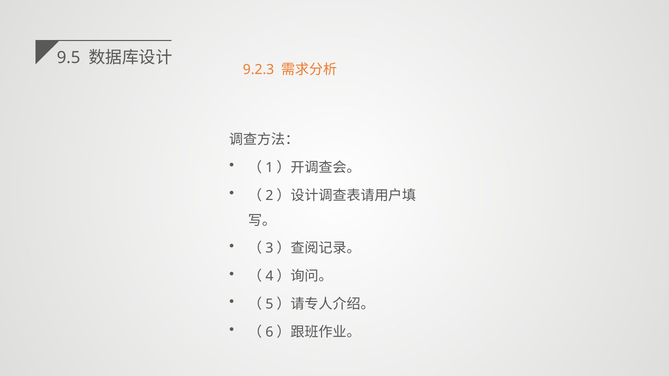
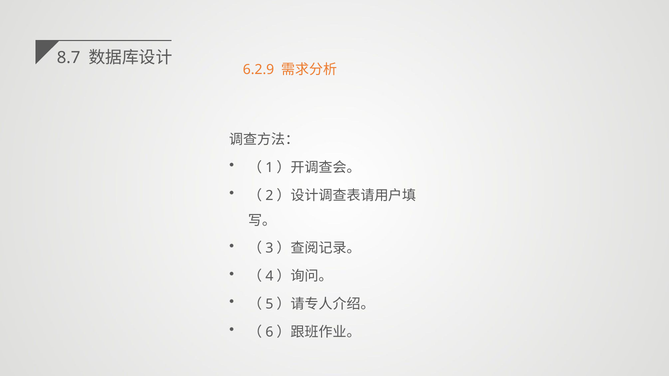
9.5: 9.5 -> 8.7 (69, 58)
9.2.3: 9.2.3 -> 6.2.9 (259, 70)
